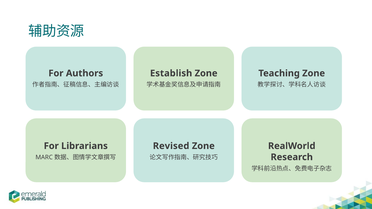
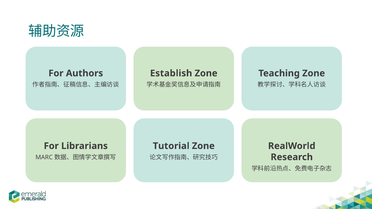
Revised: Revised -> Tutorial (171, 146)
